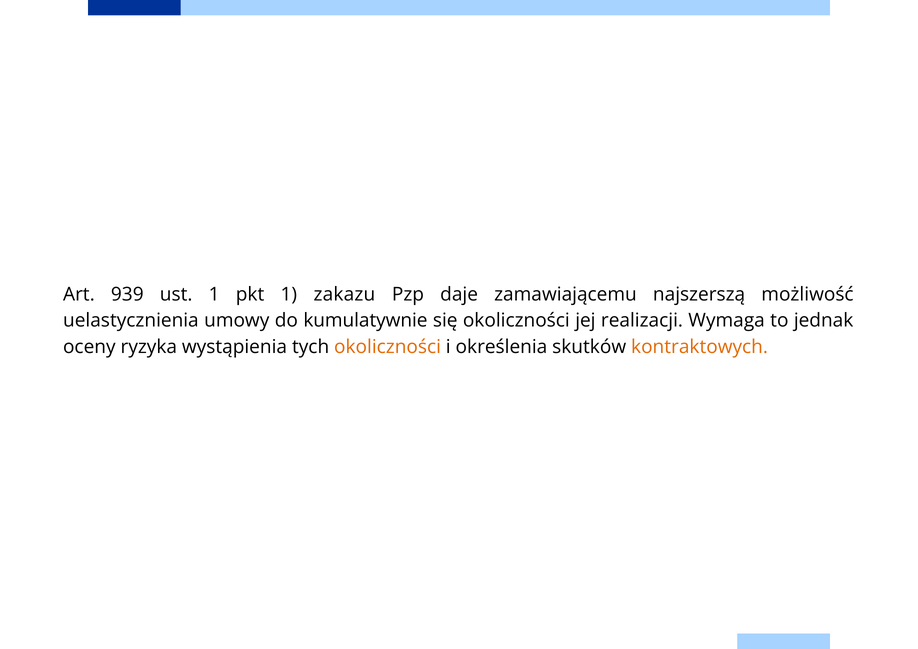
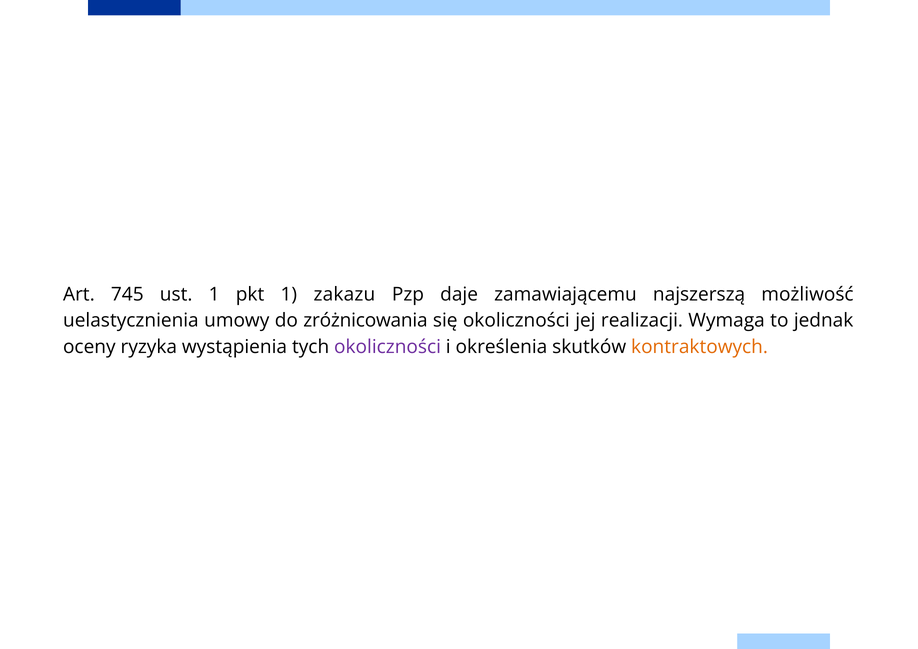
939: 939 -> 745 (127, 294)
kumulatywnie: kumulatywnie -> zróżnicowania (366, 321)
okoliczności colour: orange -> purple (388, 347)
